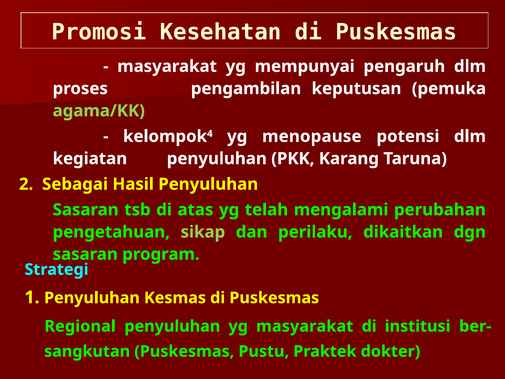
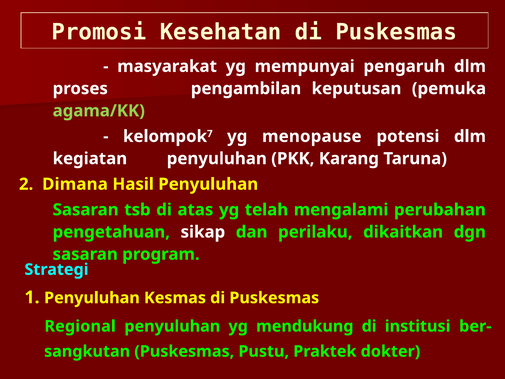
4: 4 -> 7 (210, 134)
Sebagai: Sebagai -> Dimana (75, 184)
sikap colour: light green -> white (203, 232)
yg masyarakat: masyarakat -> mendukung (305, 326)
